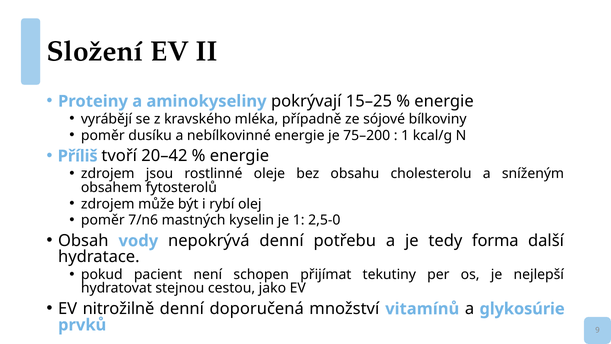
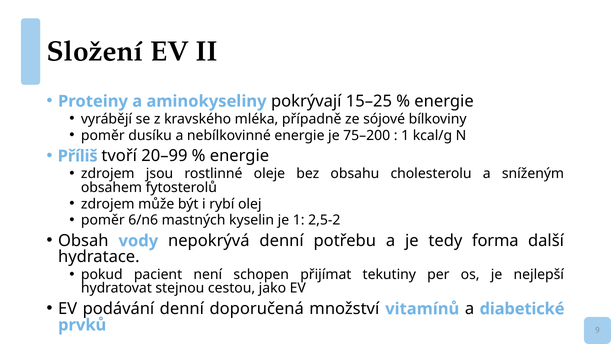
20–42: 20–42 -> 20–99 (164, 156)
7/n6: 7/n6 -> 6/n6 (143, 220)
2,5-0: 2,5-0 -> 2,5-2 (324, 220)
nitrožilně: nitrožilně -> podávání (118, 309)
glykosúrie: glykosúrie -> diabetické (522, 309)
